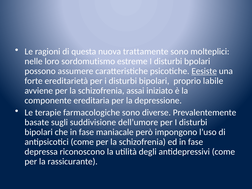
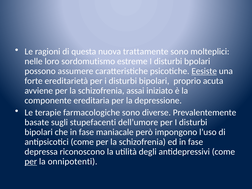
labile: labile -> acuta (213, 81)
suddivisione: suddivisione -> stupefacenti (93, 122)
per underline: none -> present (31, 162)
rassicurante: rassicurante -> onnipotenti (73, 162)
